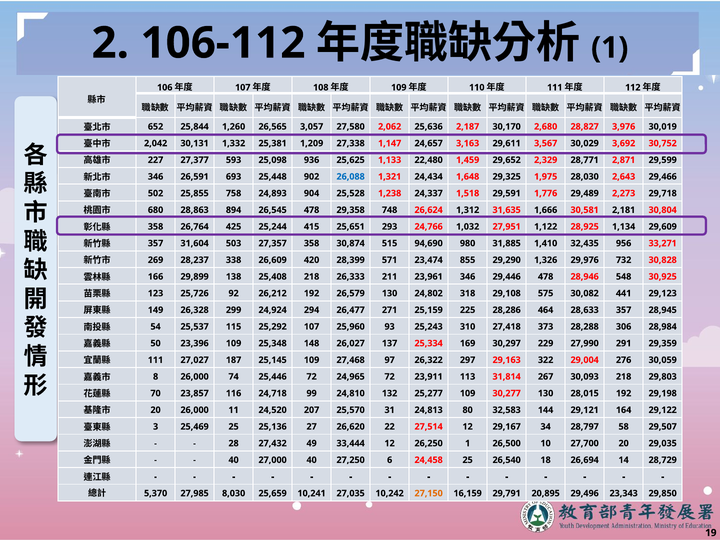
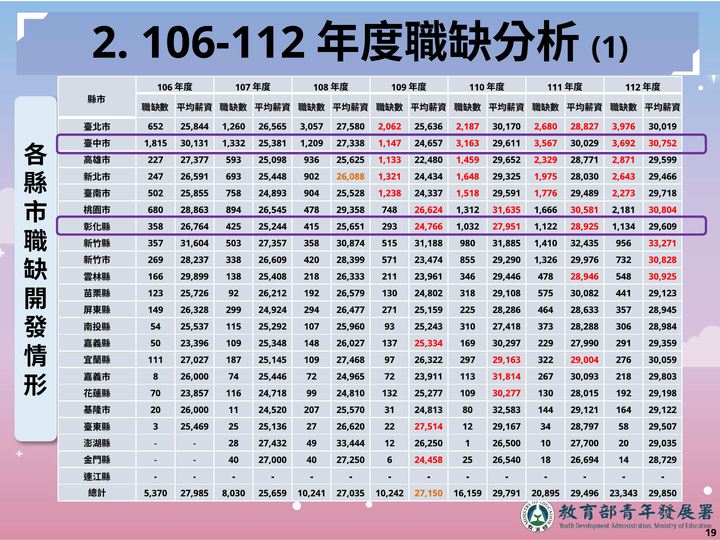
2,042: 2,042 -> 1,815 (156, 143)
346: 346 -> 247 (156, 177)
26,088 colour: blue -> orange (351, 177)
94,690: 94,690 -> 31,188 (429, 243)
